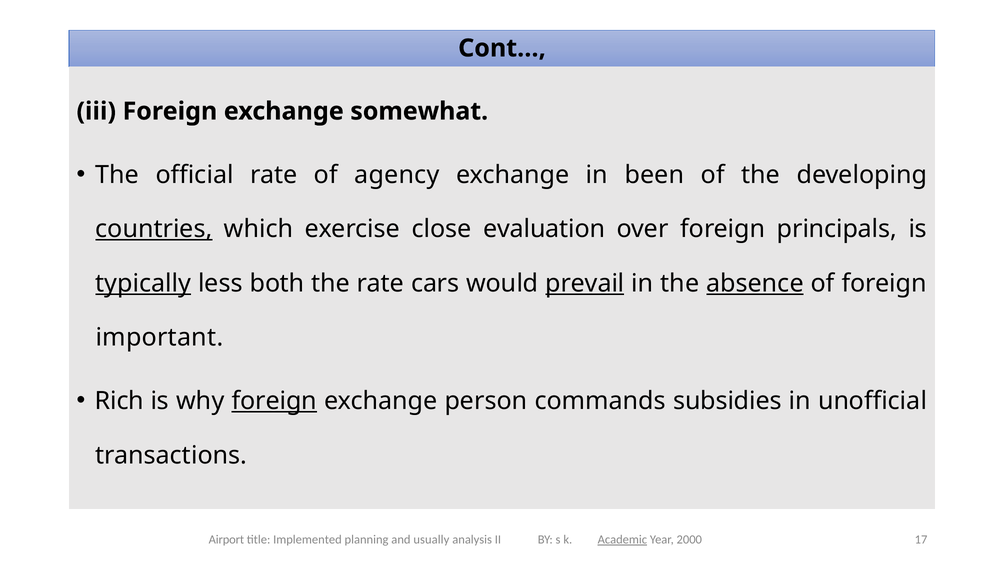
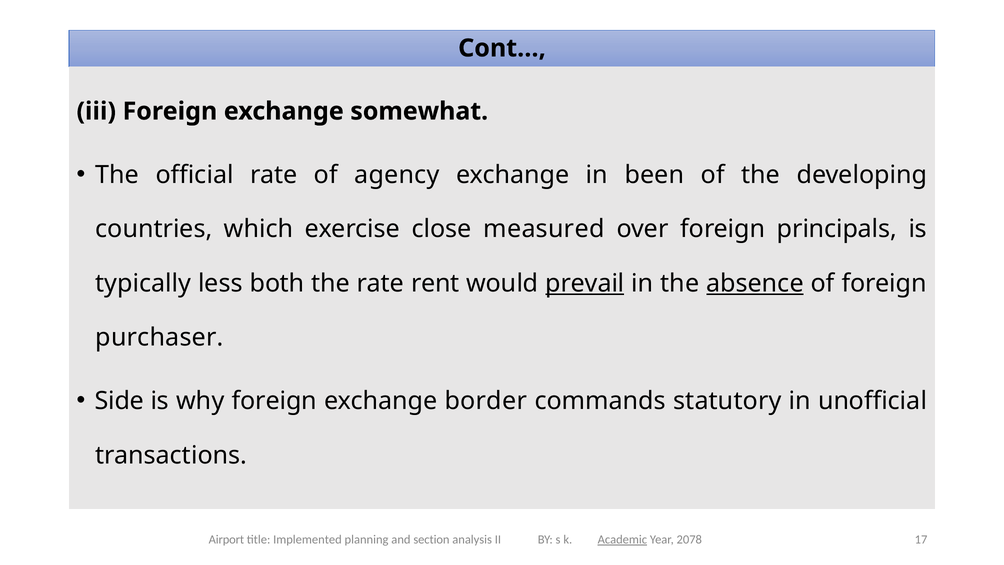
countries underline: present -> none (154, 229)
evaluation: evaluation -> measured (544, 229)
typically underline: present -> none (143, 283)
cars: cars -> rent (435, 283)
important: important -> purchaser (159, 337)
Rich: Rich -> Side (119, 401)
foreign underline: present -> none (274, 401)
person: person -> border (486, 401)
subsidies: subsidies -> statutory (727, 401)
usually: usually -> section (431, 539)
2000: 2000 -> 2078 (689, 539)
